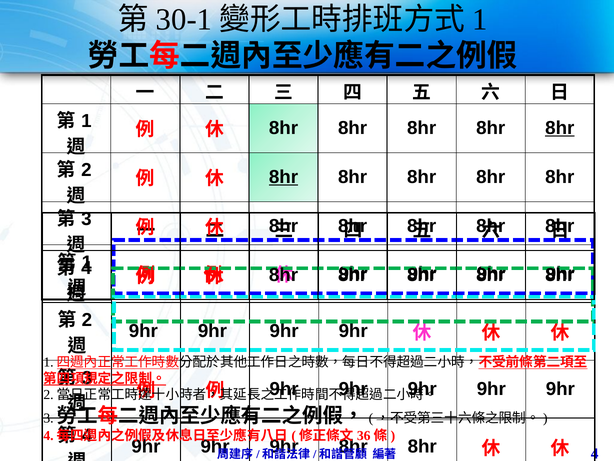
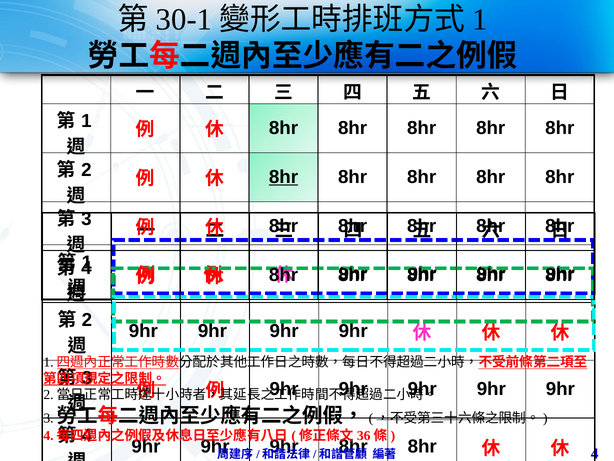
8hr underline: present -> none (560, 128)
